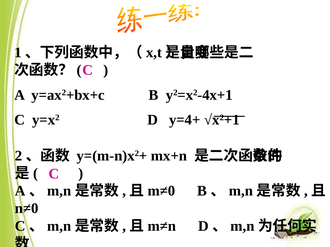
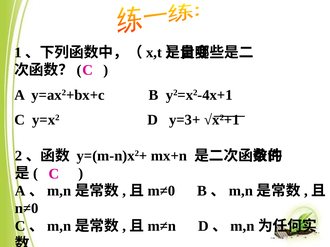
y=4+: y=4+ -> y=3+ (185, 120)
